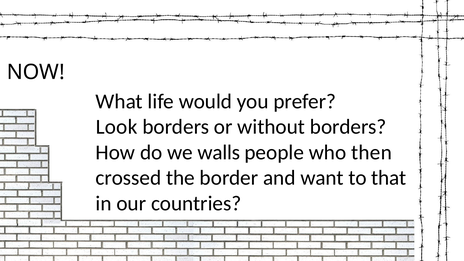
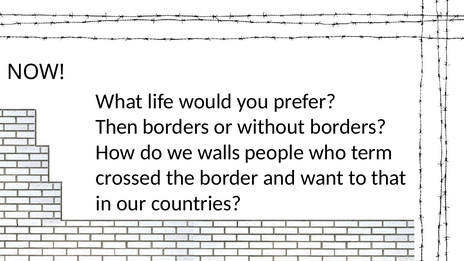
Look: Look -> Then (117, 127)
then: then -> term (372, 152)
